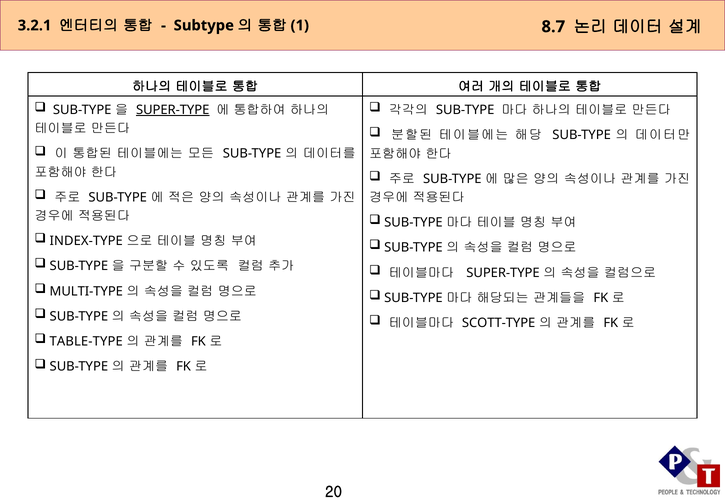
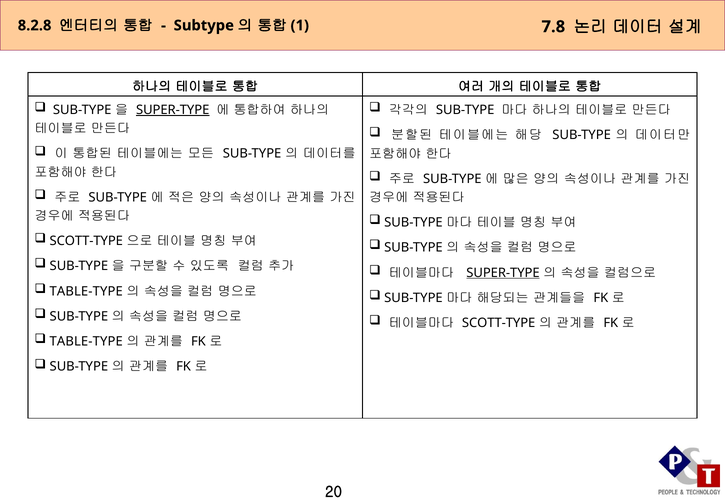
3.2.1: 3.2.1 -> 8.2.8 (35, 25)
8.7: 8.7 -> 7.8 (553, 27)
INDEX-TYPE: INDEX-TYPE -> SCOTT-TYPE (86, 241)
SUPER-TYPE underline: none -> present (503, 273)
MULTI-TYPE: MULTI-TYPE -> TABLE-TYPE (86, 291)
